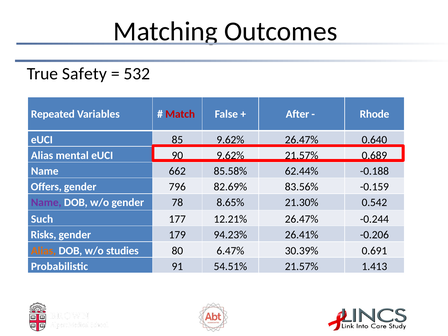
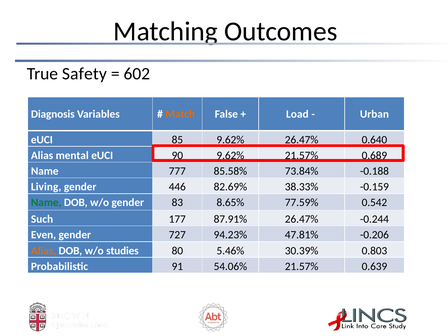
532: 532 -> 602 (137, 74)
Repeated: Repeated -> Diagnosis (53, 114)
Match colour: red -> orange (180, 114)
After: After -> Load (297, 114)
Rhode: Rhode -> Urban (374, 114)
662: 662 -> 777 (177, 171)
62.44%: 62.44% -> 73.84% (302, 171)
Offers: Offers -> Living (46, 187)
796: 796 -> 446 (177, 187)
83.56%: 83.56% -> 38.33% (302, 187)
Name colour: purple -> green (46, 203)
78: 78 -> 83 (177, 203)
21.30%: 21.30% -> 77.59% (302, 203)
12.21%: 12.21% -> 87.91% (230, 219)
Risks: Risks -> Even (44, 235)
179: 179 -> 727 (177, 235)
26.41%: 26.41% -> 47.81% (302, 235)
6.47%: 6.47% -> 5.46% (230, 251)
0.691: 0.691 -> 0.803 (374, 251)
54.51%: 54.51% -> 54.06% (230, 266)
1.413: 1.413 -> 0.639 (374, 266)
